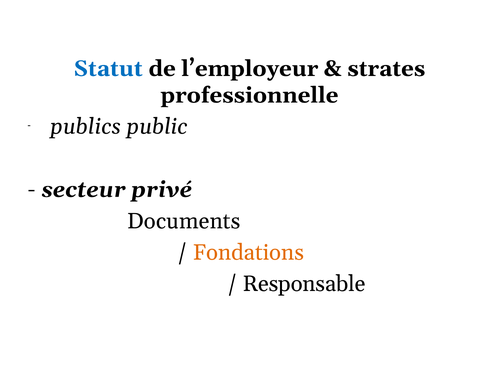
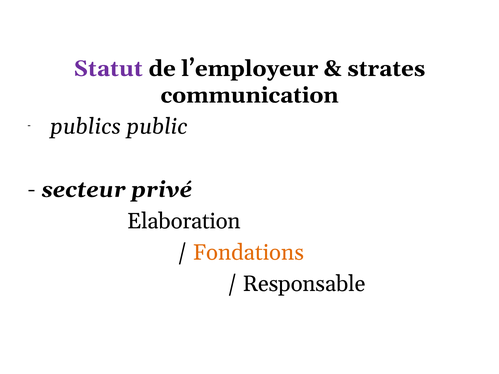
Statut colour: blue -> purple (108, 69)
professionnelle: professionnelle -> communication (250, 95)
Documents: Documents -> Elaboration (184, 221)
